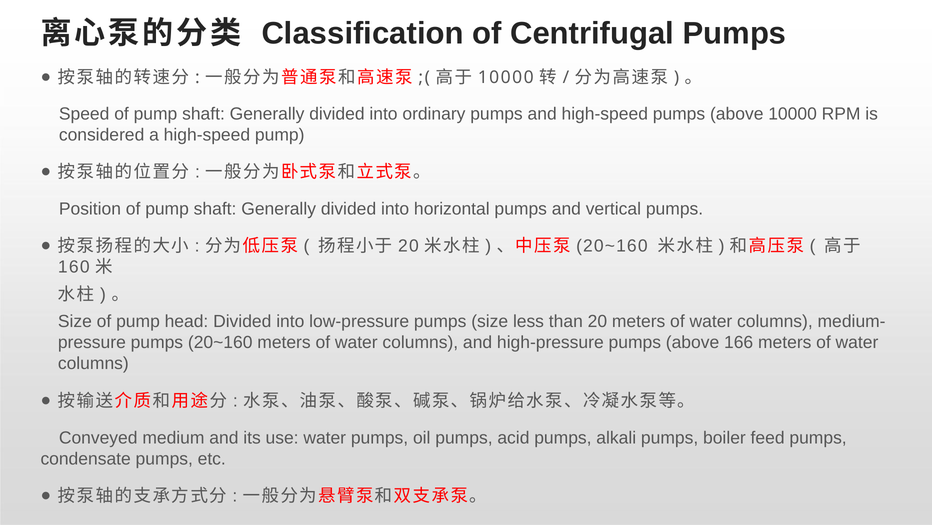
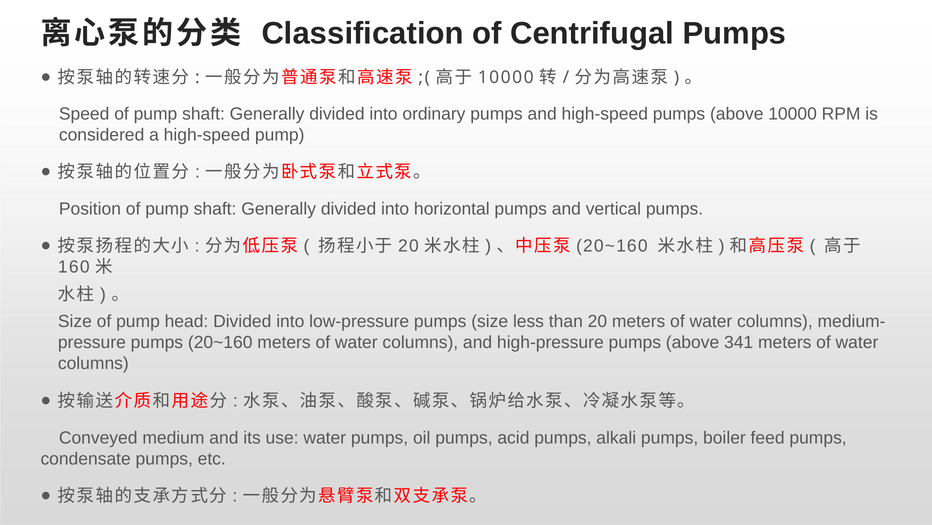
166: 166 -> 341 (739, 342)
